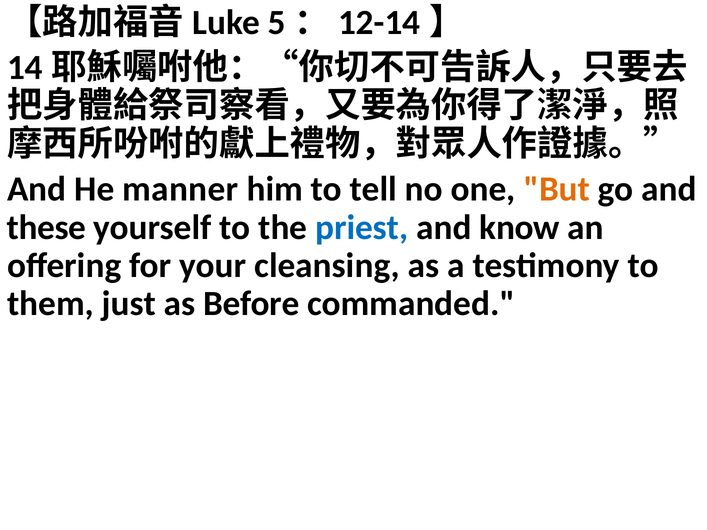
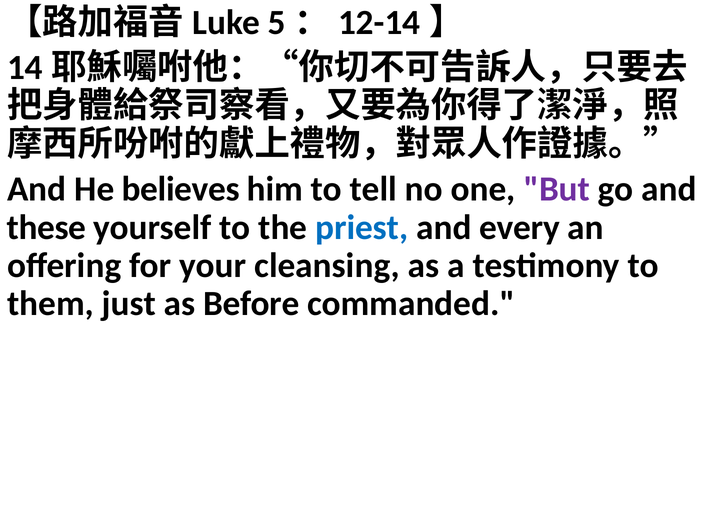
manner: manner -> believes (181, 189)
But colour: orange -> purple (557, 189)
know: know -> every (520, 227)
